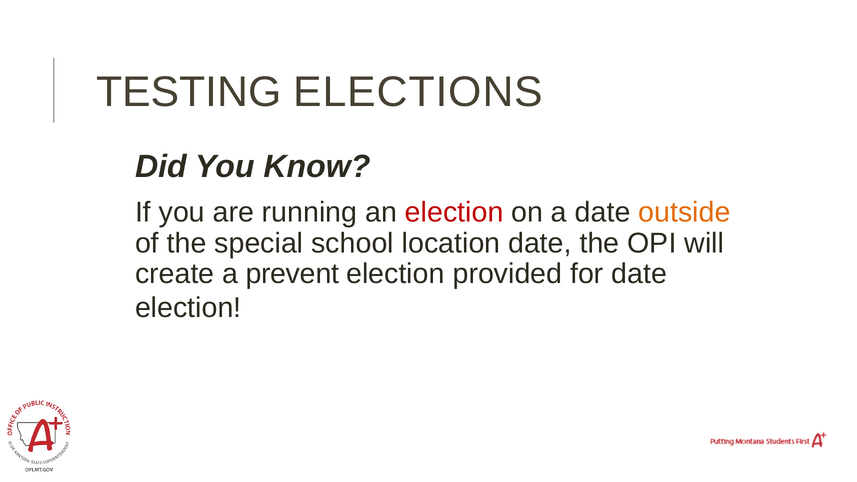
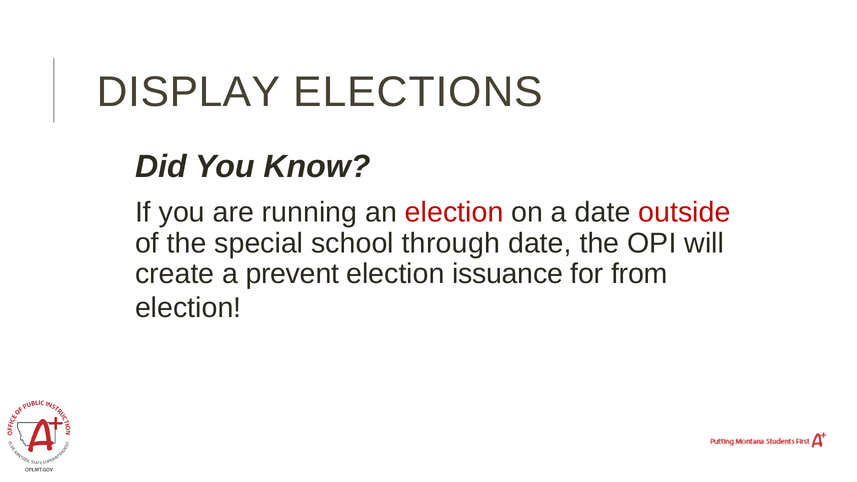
TESTING: TESTING -> DISPLAY (189, 92)
outside colour: orange -> red (684, 212)
location: location -> through (451, 243)
provided: provided -> issuance (508, 274)
for date: date -> from (639, 274)
